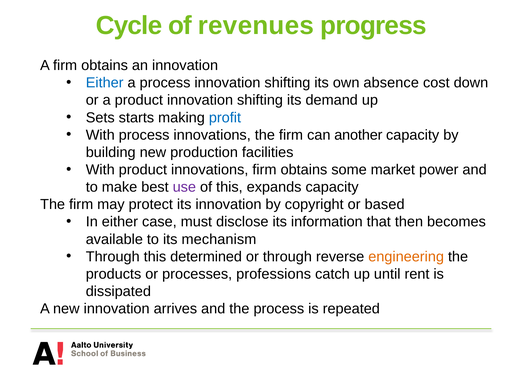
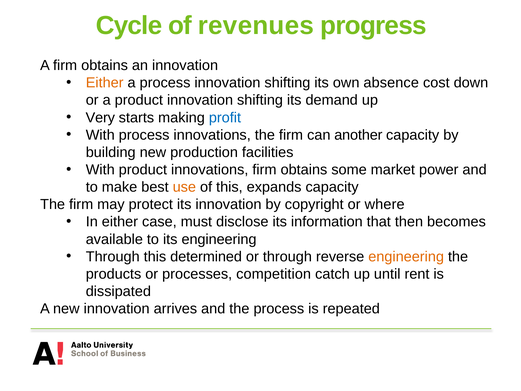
Either colour: blue -> orange (105, 83)
Sets: Sets -> Very (100, 117)
use colour: purple -> orange (184, 187)
based: based -> where (385, 204)
its mechanism: mechanism -> engineering (219, 239)
professions: professions -> competition (274, 274)
